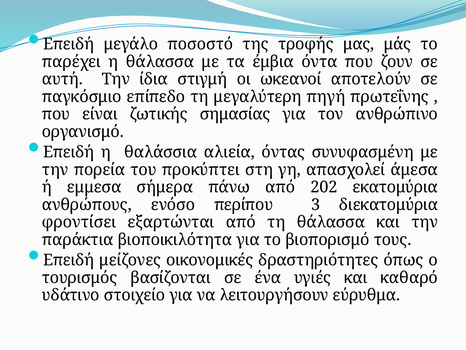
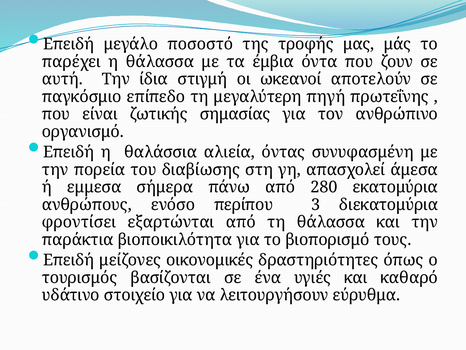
προκύπτει: προκύπτει -> διαβίωσης (201, 169)
202: 202 -> 280 (324, 187)
